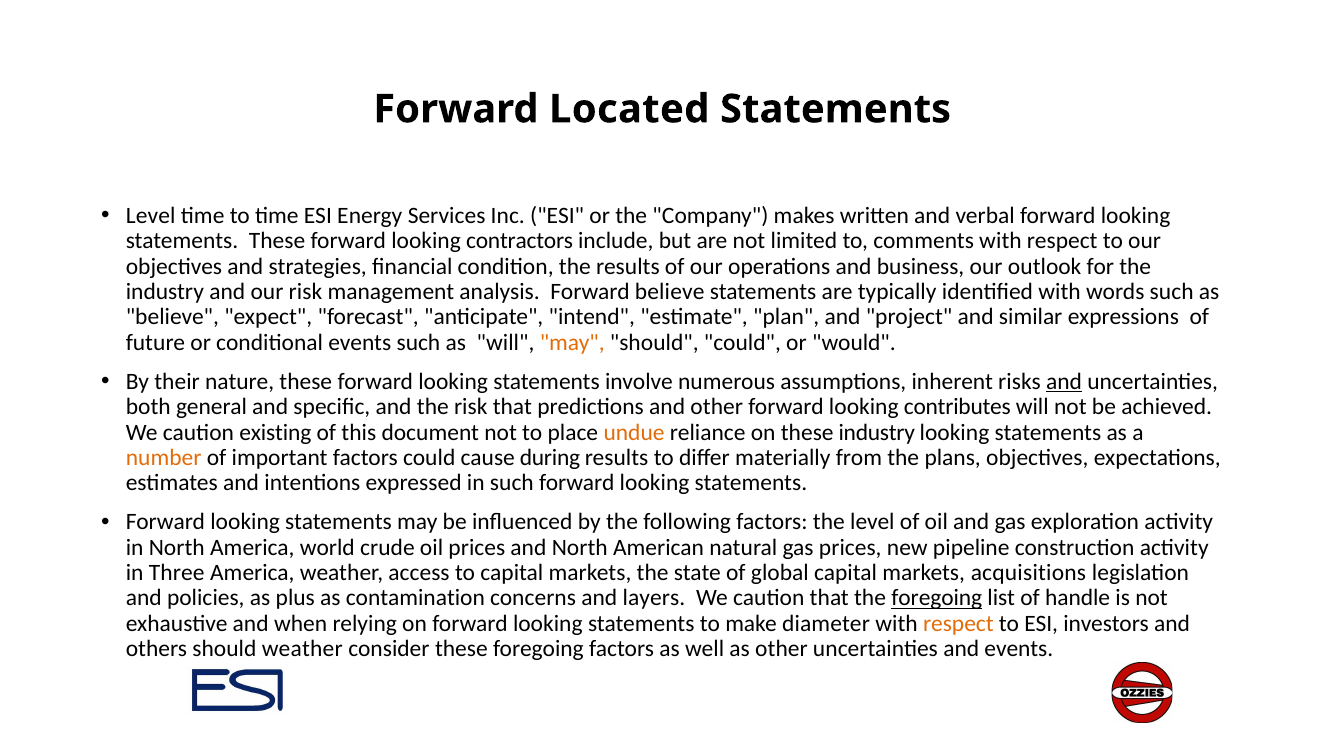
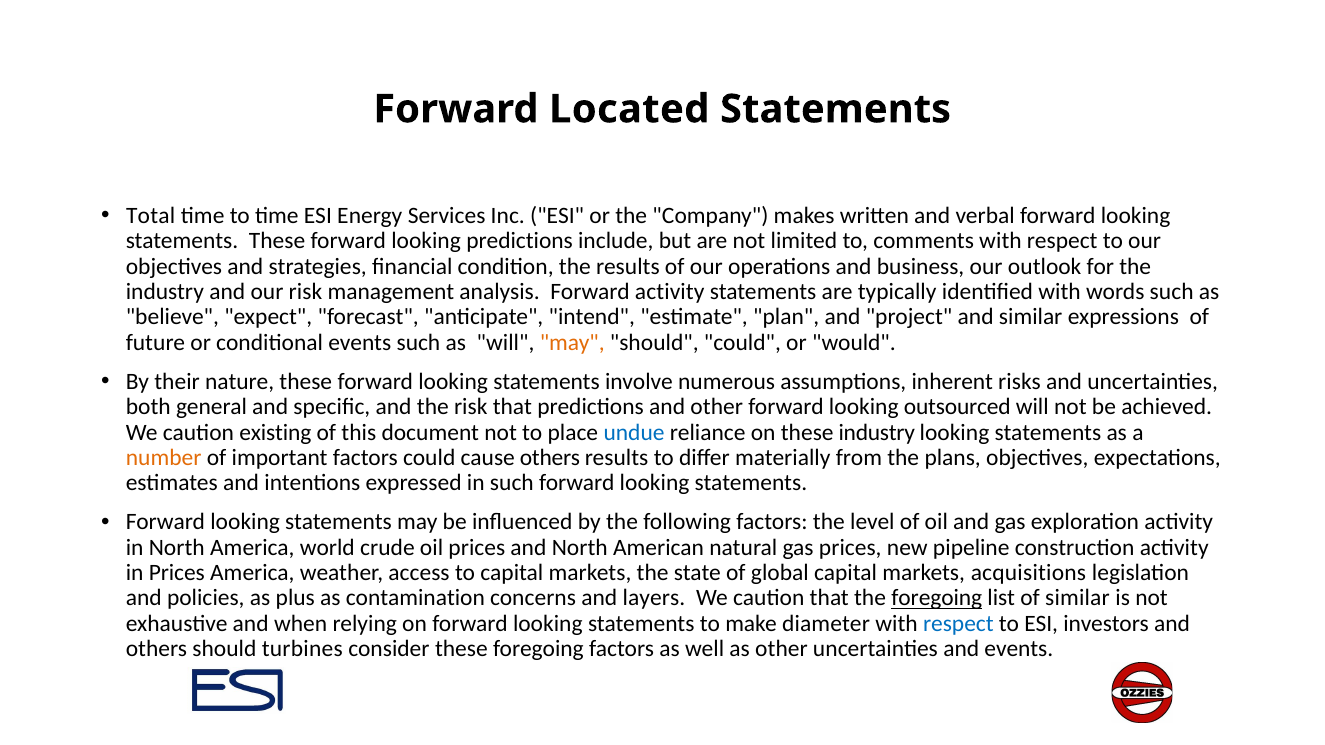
Level: Level -> Total (151, 216)
looking contractors: contractors -> predictions (520, 241)
Forward believe: believe -> activity (670, 292)
and underline: present -> none (1064, 382)
contributes: contributes -> outsourced (957, 407)
undue colour: orange -> blue (634, 433)
cause during: during -> others (550, 458)
in Three: Three -> Prices (177, 573)
of handle: handle -> similar (1077, 598)
respect colour: orange -> blue (958, 624)
should weather: weather -> turbines (302, 649)
